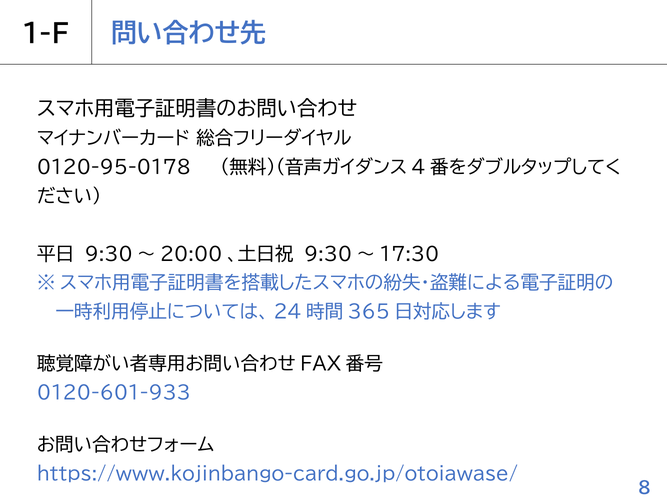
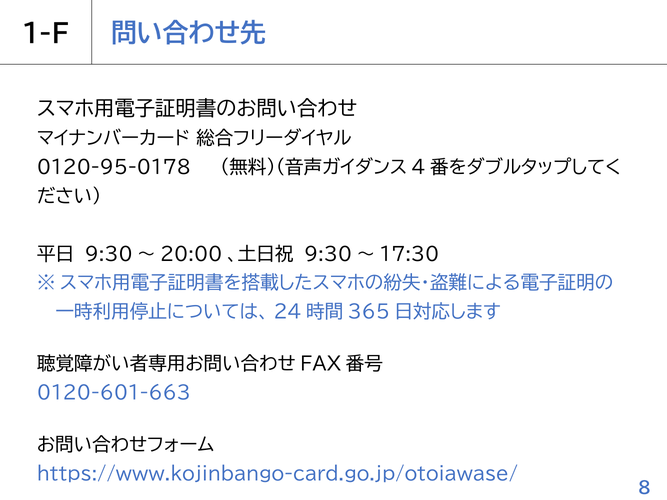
0120-601-933: 0120-601-933 -> 0120-601-663 (114, 393)
